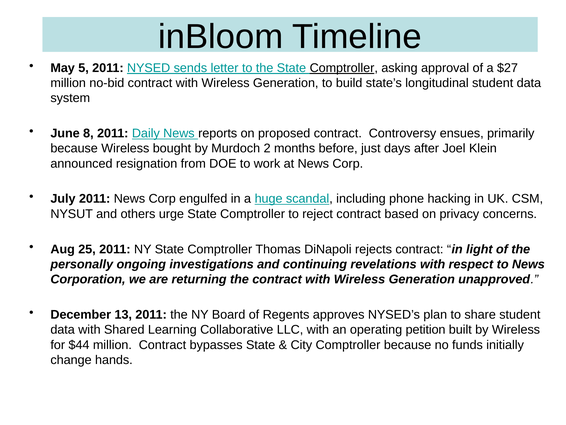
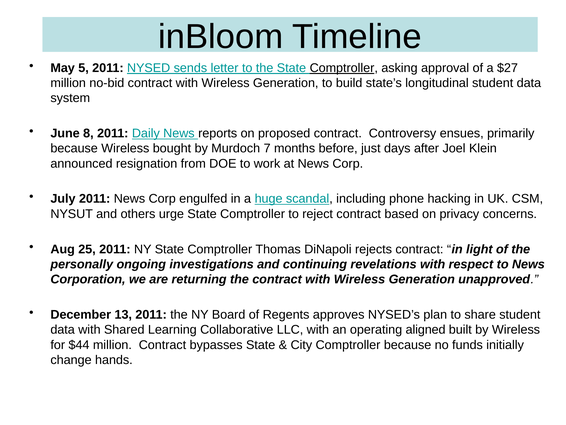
2: 2 -> 7 (267, 148)
petition: petition -> aligned (426, 329)
